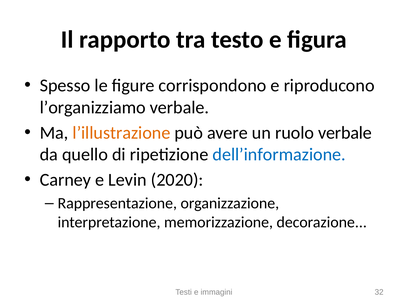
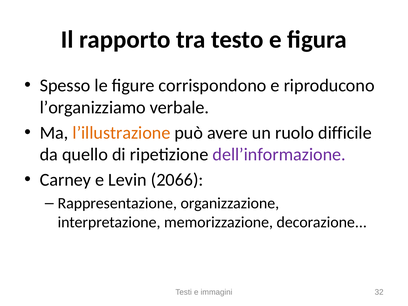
ruolo verbale: verbale -> difficile (345, 133)
dell’informazione colour: blue -> purple (279, 155)
2020: 2020 -> 2066 (177, 180)
